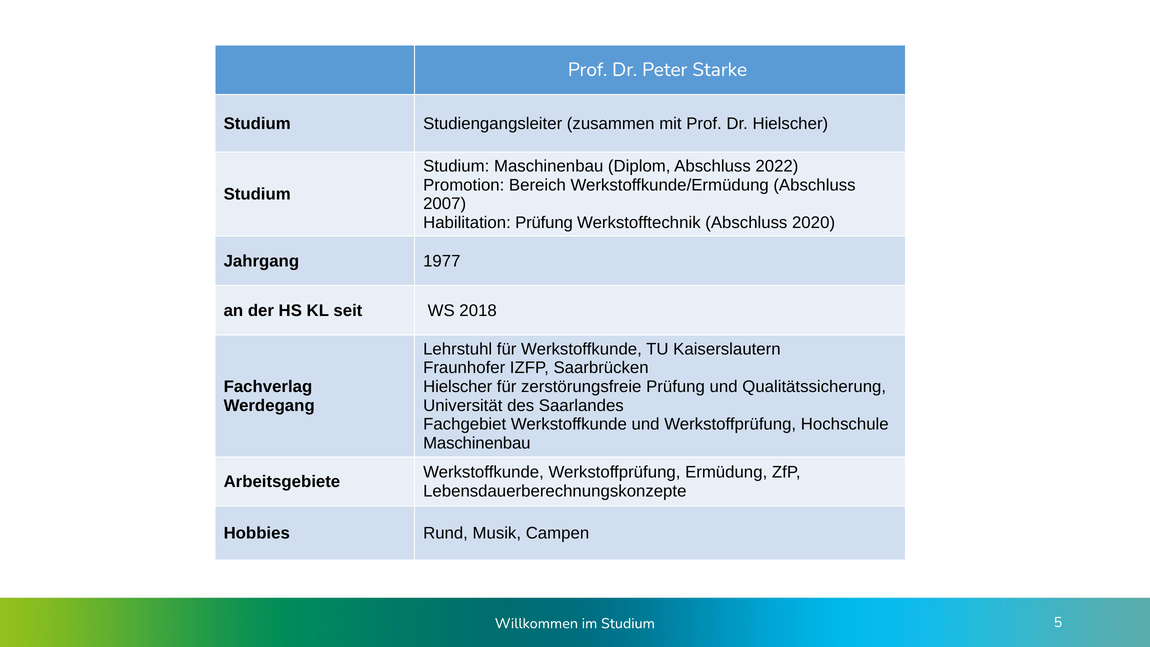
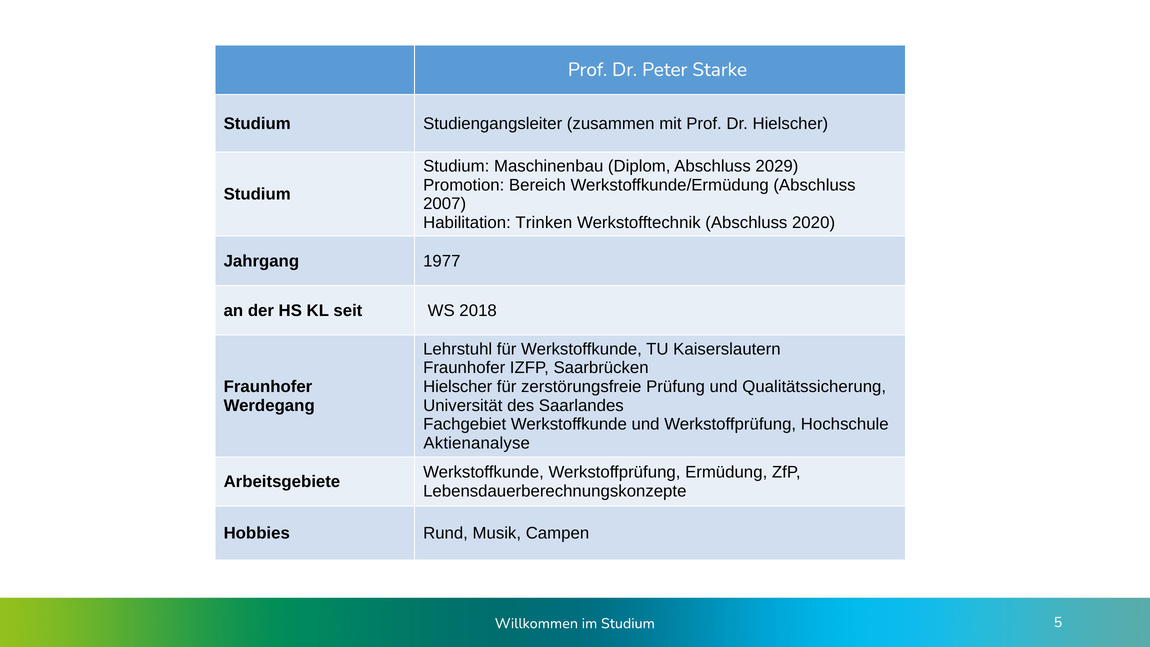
2022: 2022 -> 2029 (777, 166)
Habilitation Prüfung: Prüfung -> Trinken (544, 223)
Fachverlag: Fachverlag -> Fraunhofer (268, 387)
Maschinenbau: Maschinenbau -> Aktienanalyse (477, 443)
